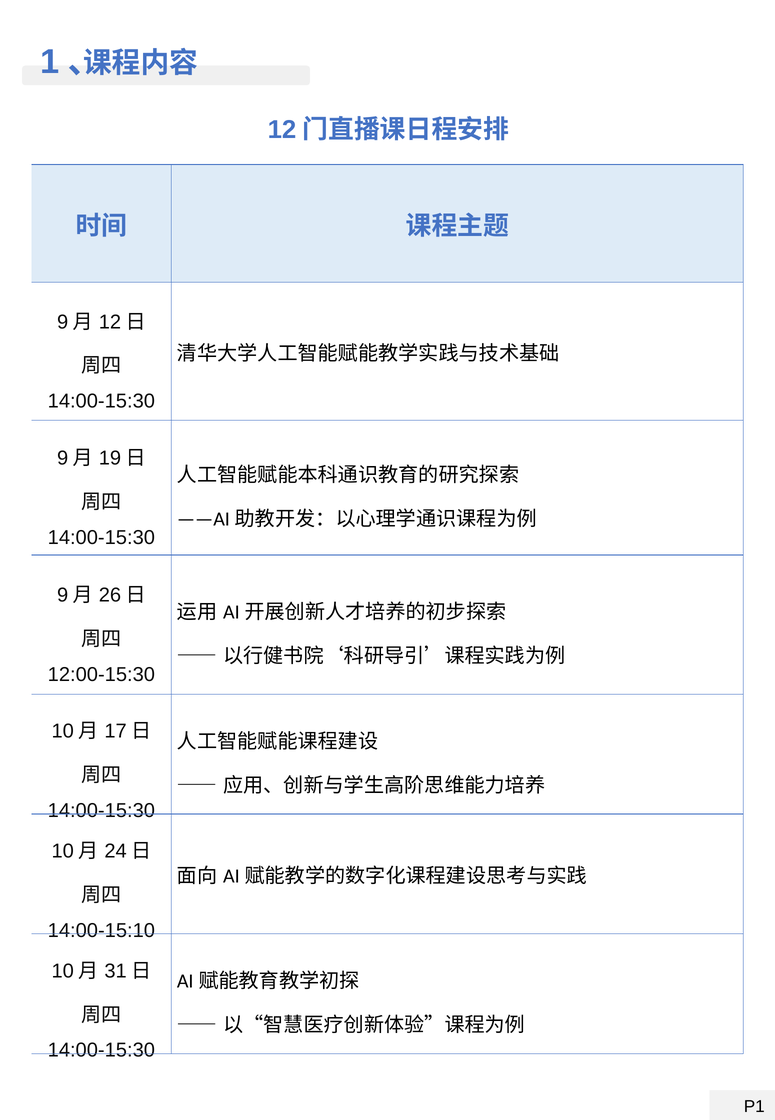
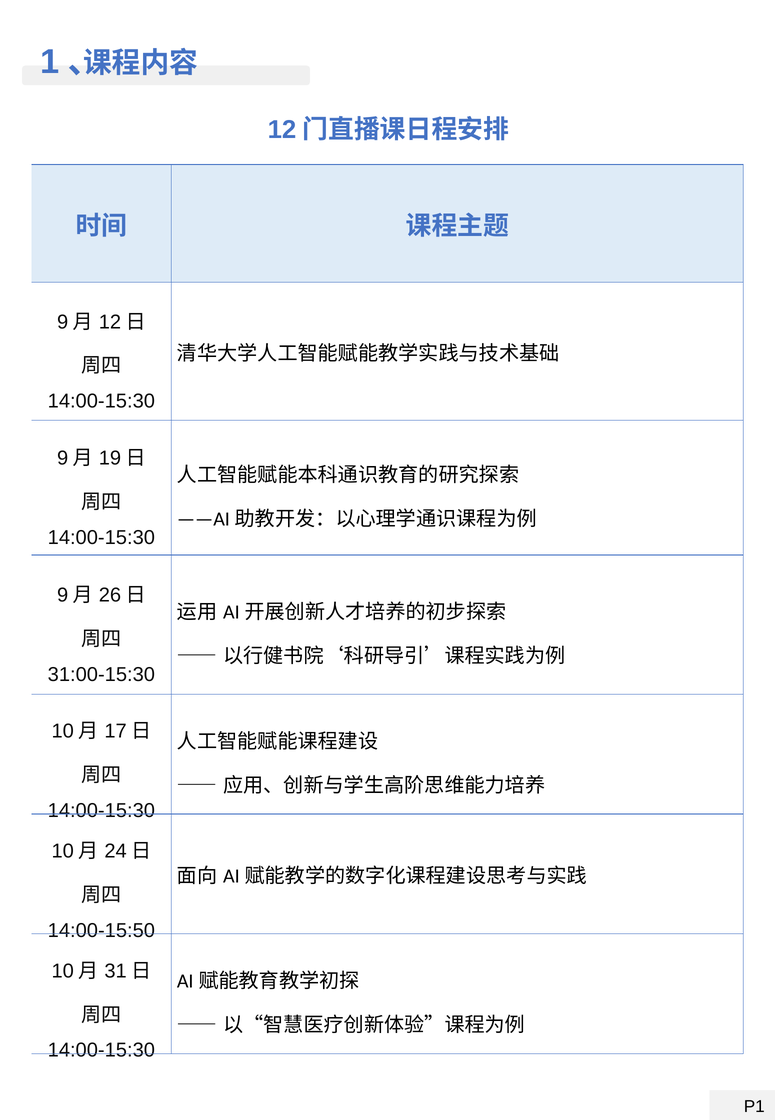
12:00-15:30: 12:00-15:30 -> 31:00-15:30 (101, 674)
14:00-15:10: 14:00-15:10 -> 14:00-15:50 (101, 930)
